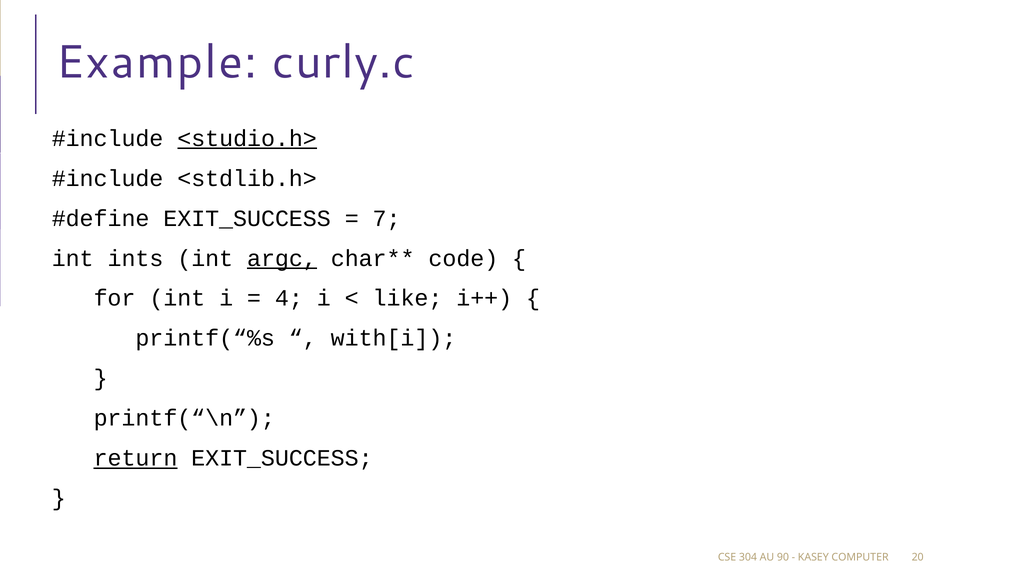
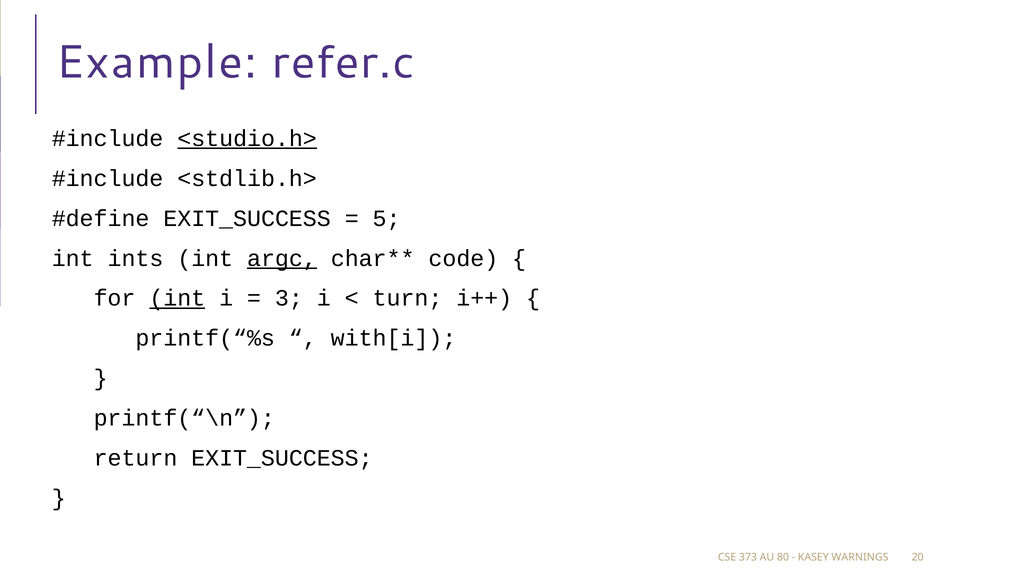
curly.c: curly.c -> refer.c (344, 62)
7: 7 -> 5 (387, 218)
int underline: none -> present (177, 298)
4: 4 -> 3 (289, 298)
like: like -> turn (408, 298)
return underline: present -> none (136, 458)
304: 304 -> 373 (748, 557)
90: 90 -> 80 (783, 557)
COMPUTER: COMPUTER -> WARNINGS (860, 557)
